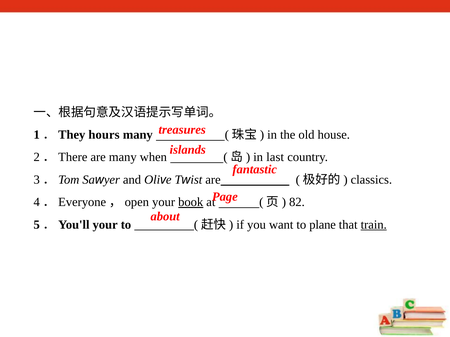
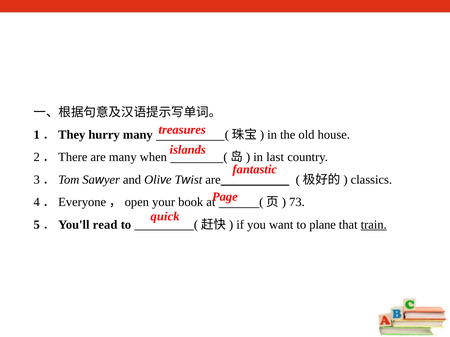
hours: hours -> hurry (104, 135)
book underline: present -> none (191, 202)
82: 82 -> 73 (297, 202)
about: about -> quick (165, 217)
5．You'll your: your -> read (105, 225)
